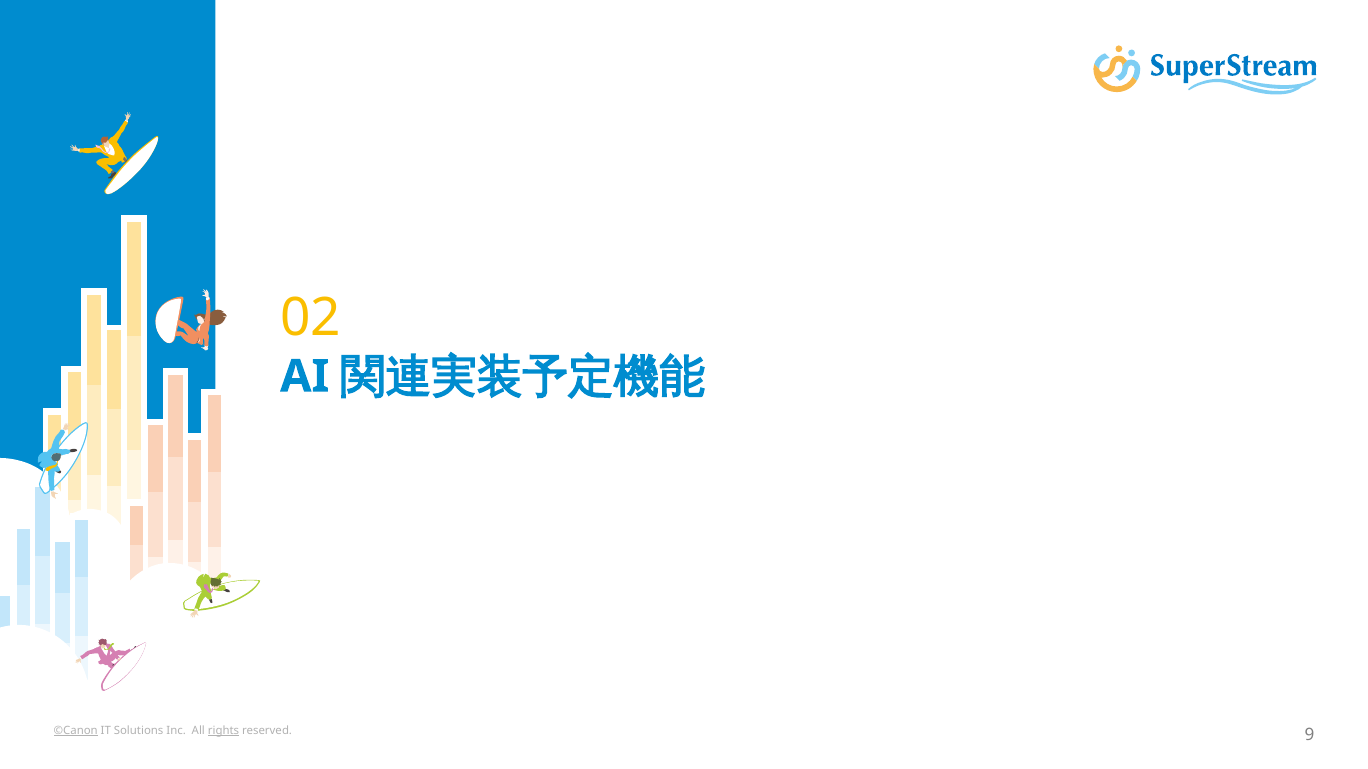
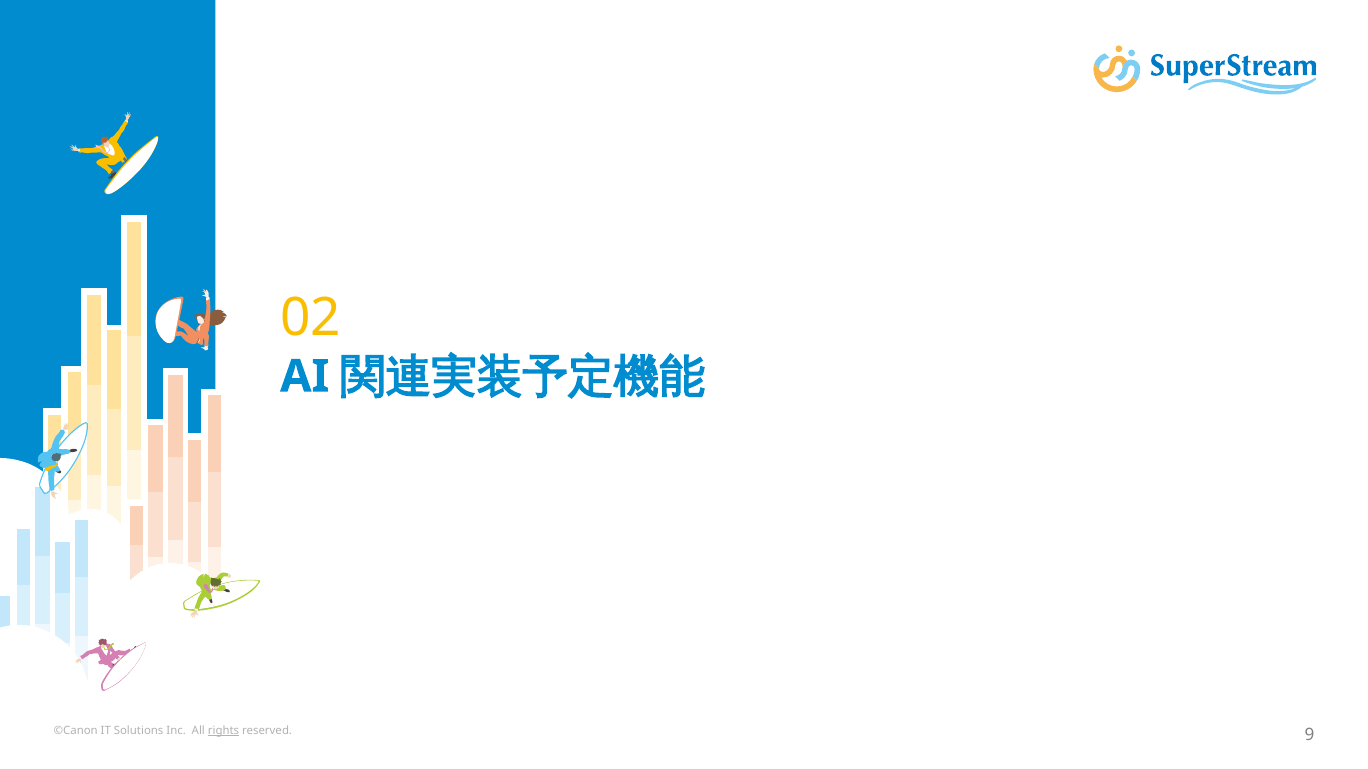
©Canon underline: present -> none (76, 731)
